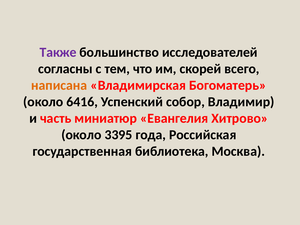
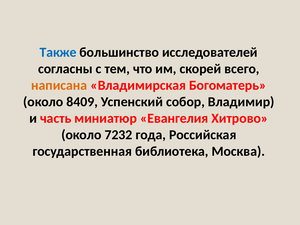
Также colour: purple -> blue (58, 52)
6416: 6416 -> 8409 (82, 102)
3395: 3395 -> 7232 (118, 135)
